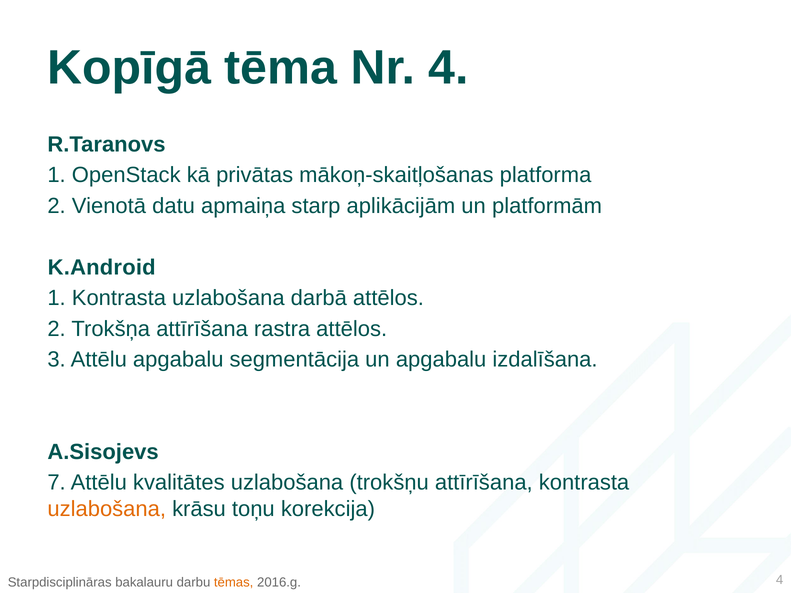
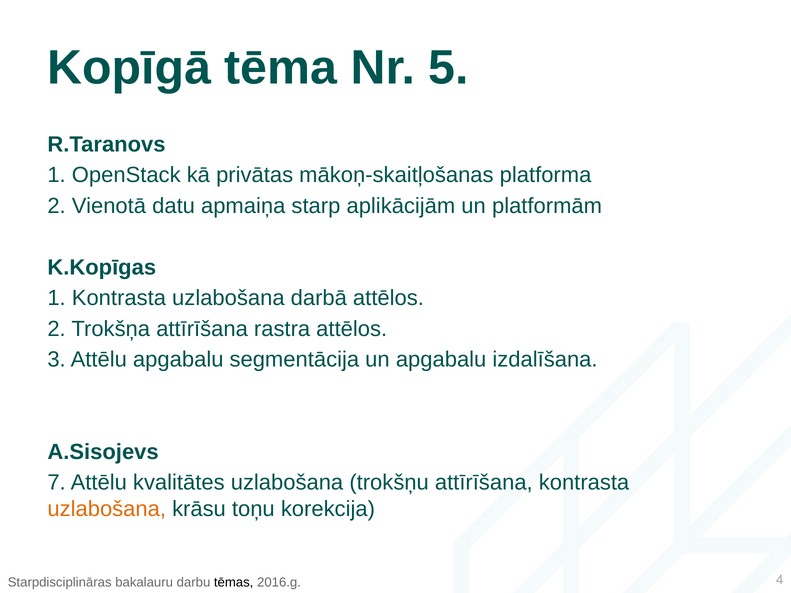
Nr 4: 4 -> 5 (449, 68)
K.Android: K.Android -> K.Kopīgas (102, 268)
tēmas colour: orange -> black (234, 583)
